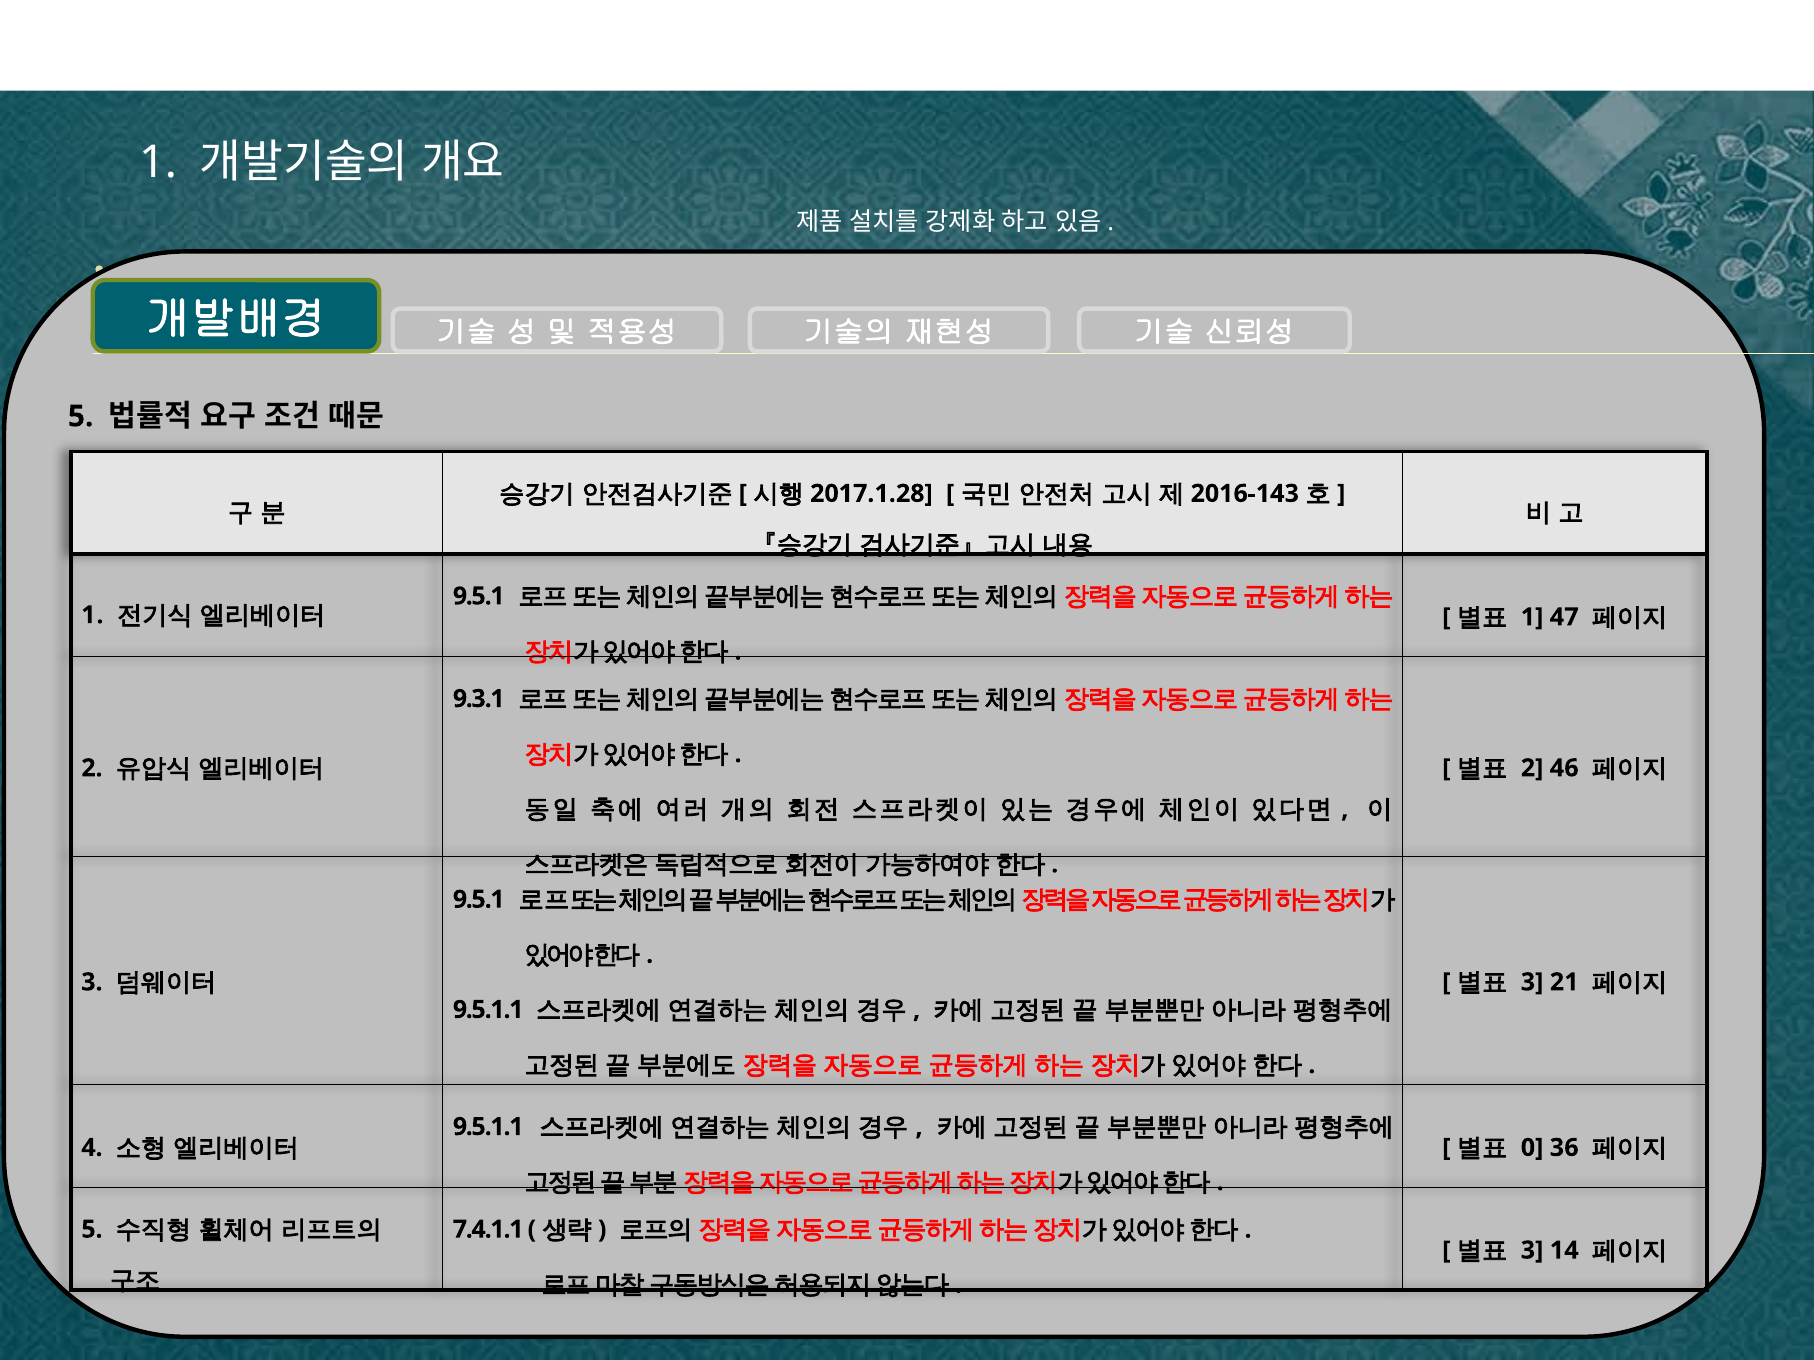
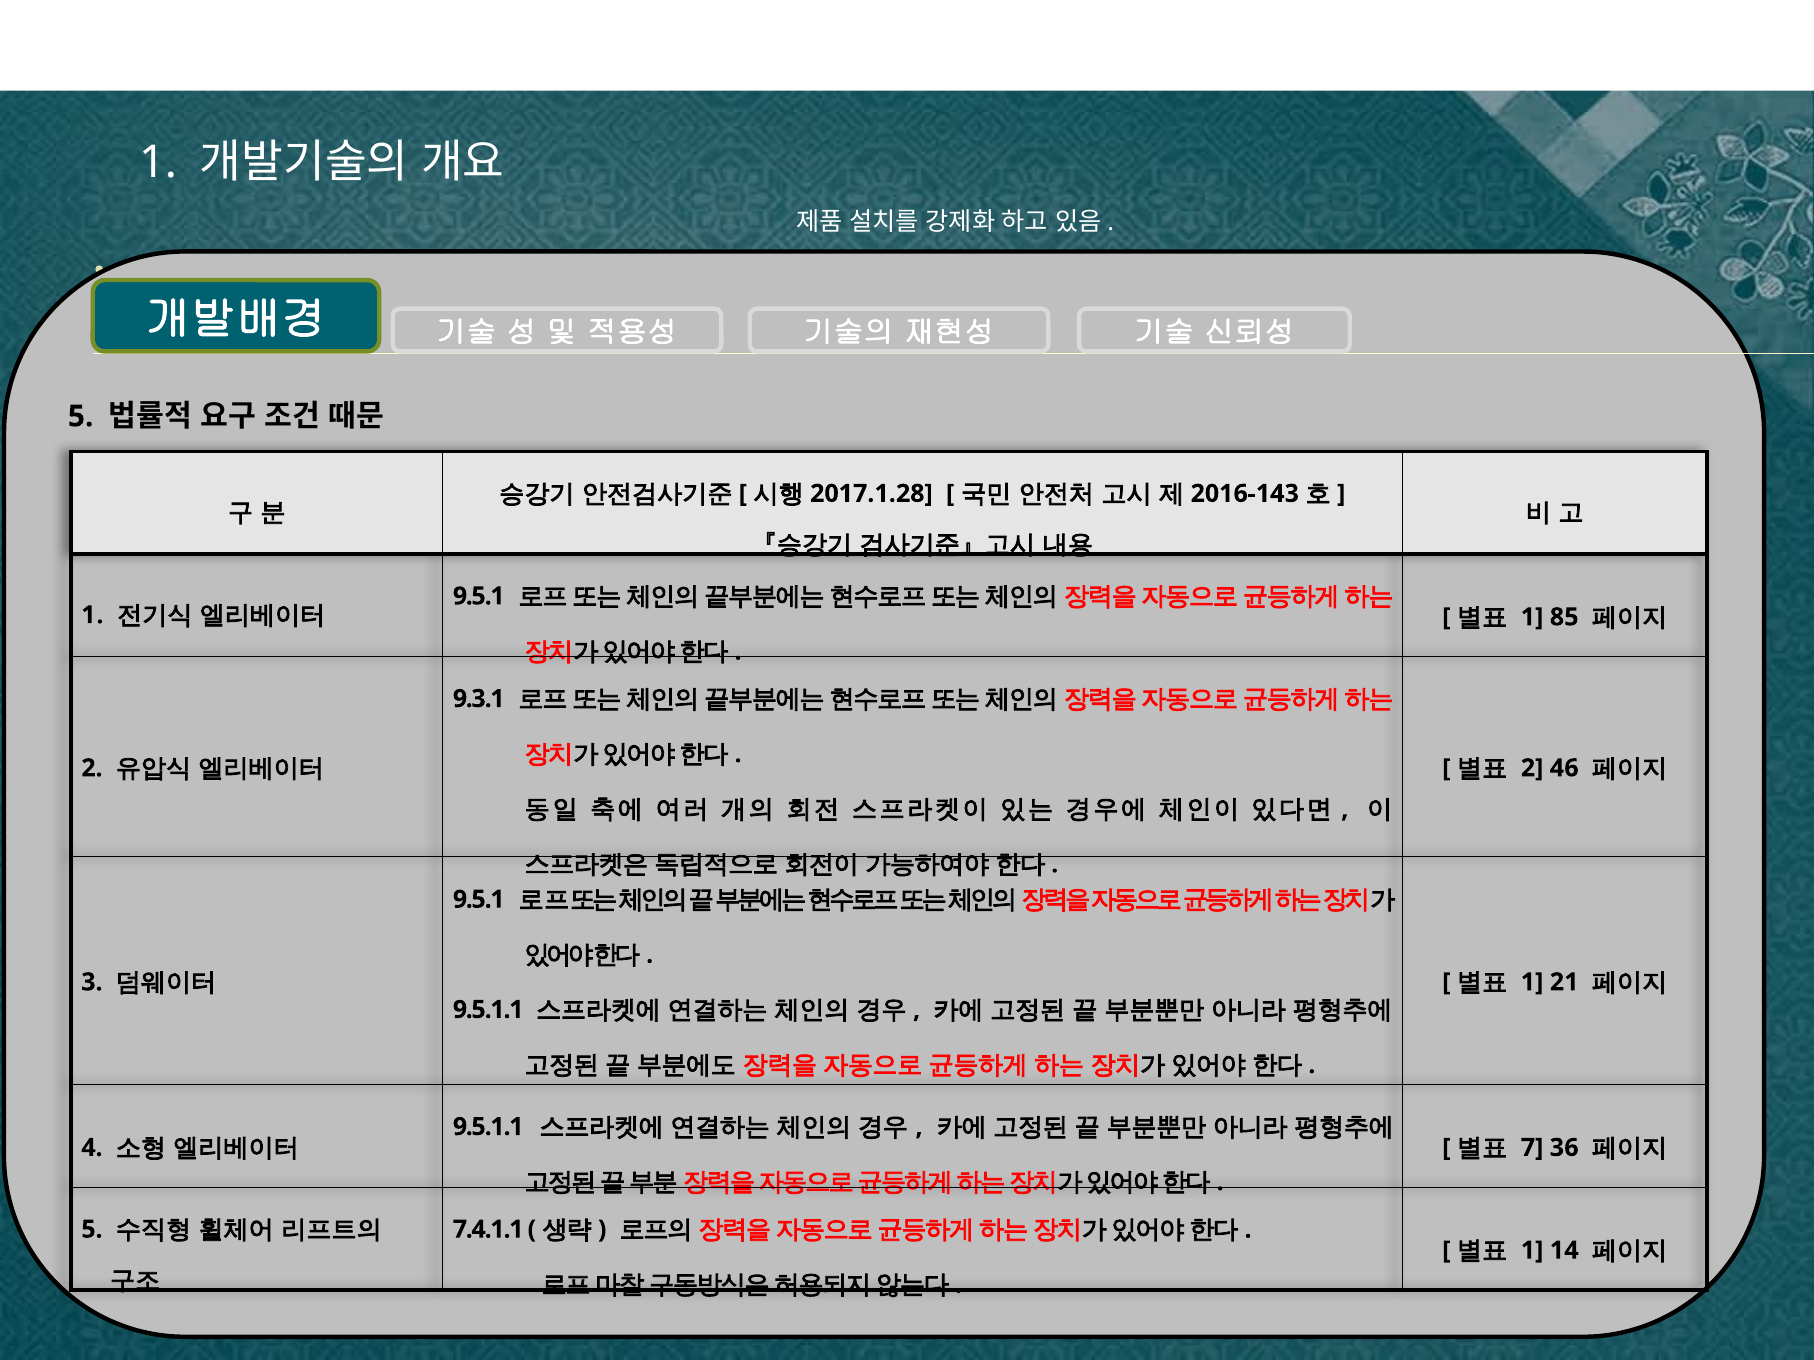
47: 47 -> 85 (1564, 617)
3: 3 -> 1 (1532, 982)
0: 0 -> 7 (1532, 1148)
3: 3 -> 1 (1532, 1251)
